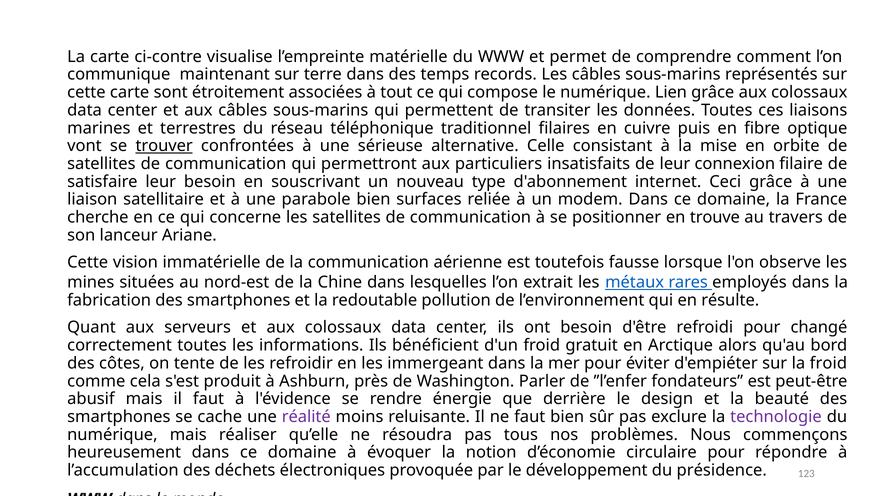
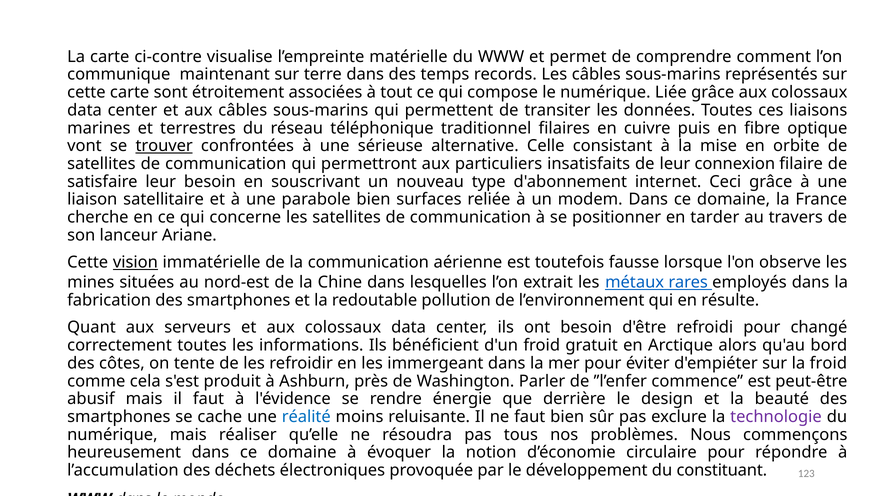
Lien: Lien -> Liée (671, 92)
trouve: trouve -> tarder (715, 217)
vision underline: none -> present (135, 262)
fondateurs: fondateurs -> commence (697, 381)
réalité colour: purple -> blue (306, 417)
présidence: présidence -> constituant (722, 470)
